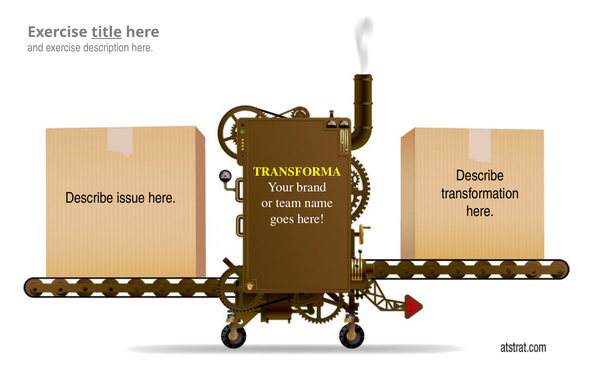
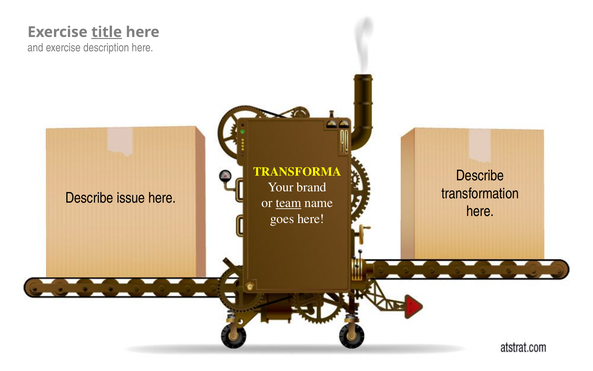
team underline: none -> present (288, 203)
